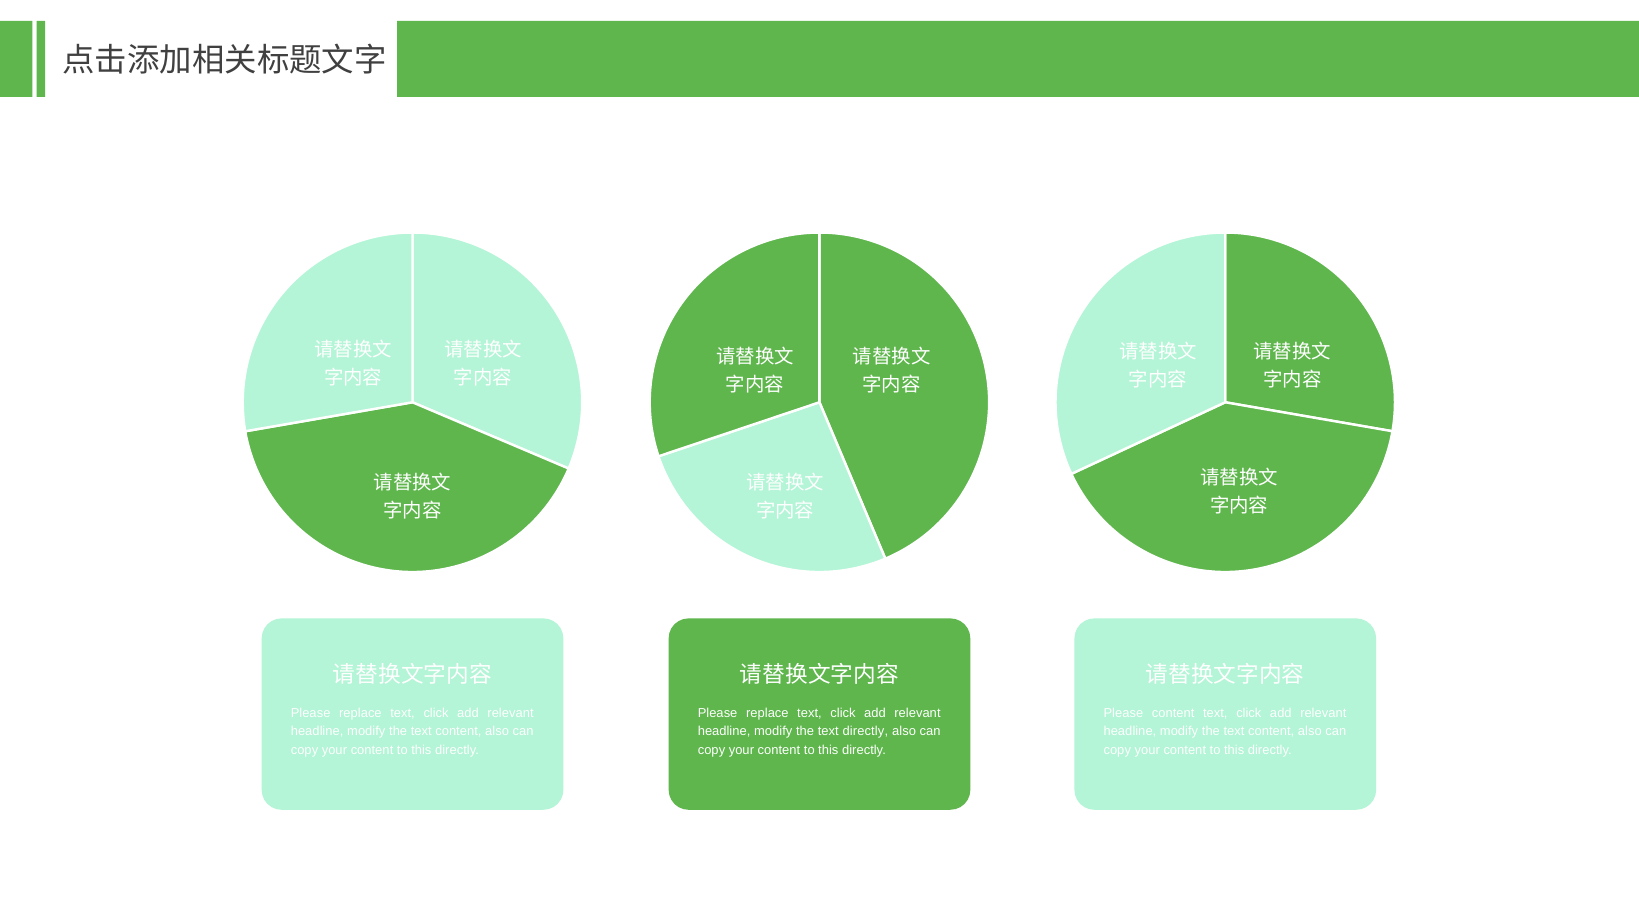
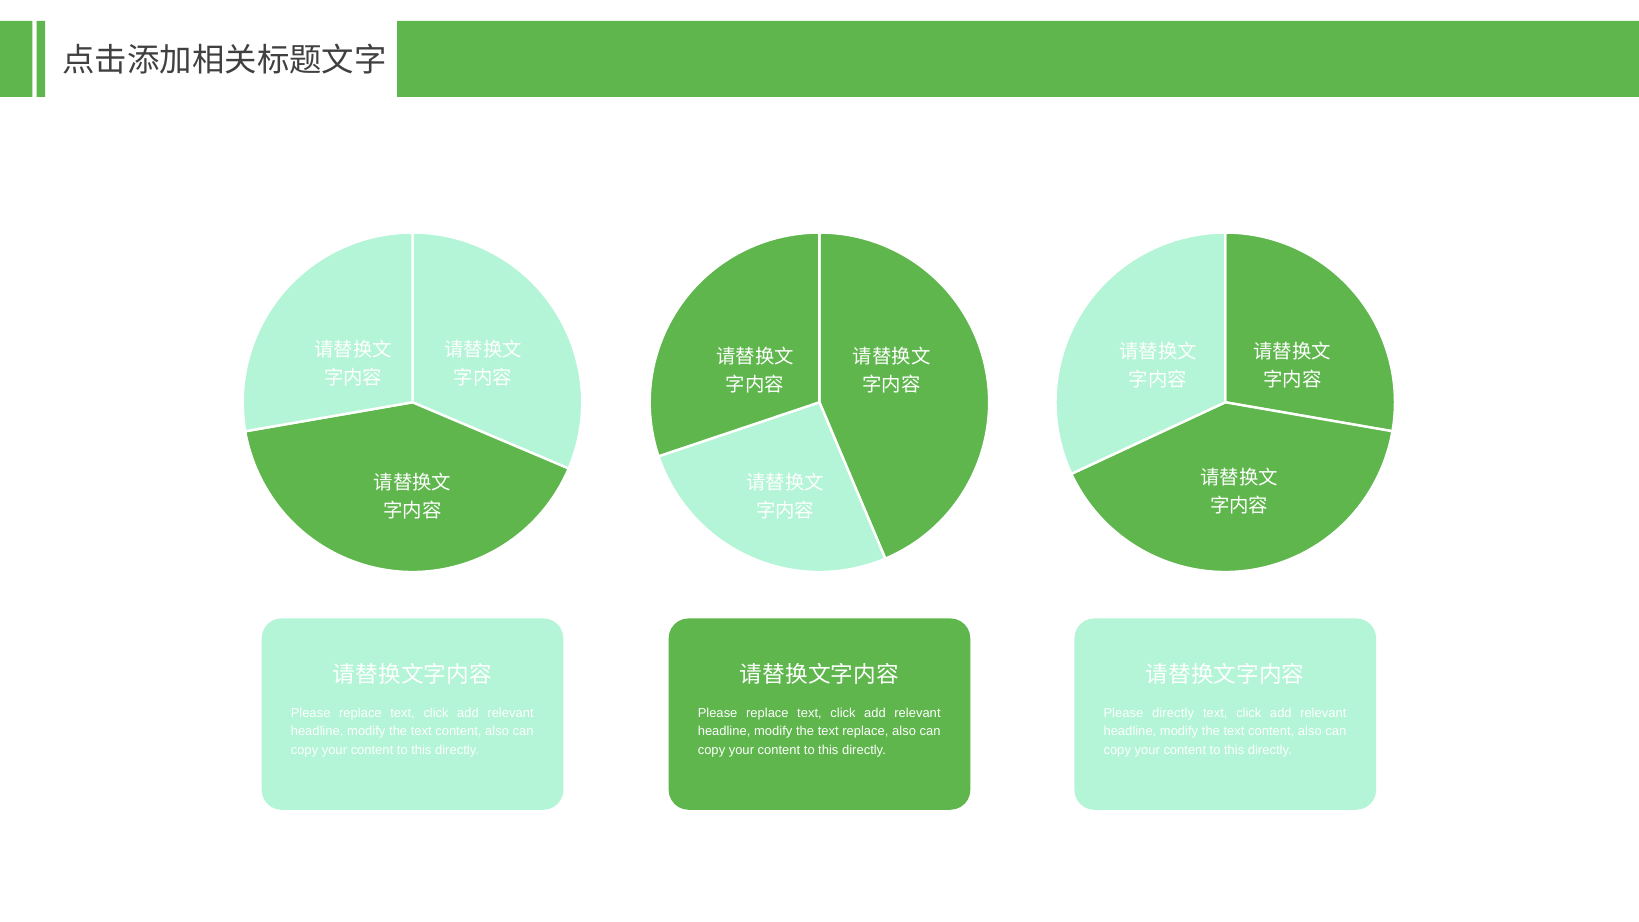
Please content: content -> directly (1173, 713)
text directly: directly -> replace (865, 731)
